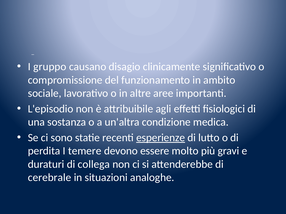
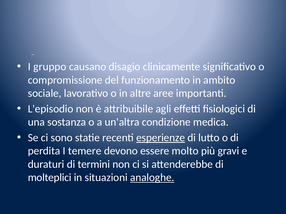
collega: collega -> termini (94, 165)
cerebrale: cerebrale -> molteplici (50, 178)
analoghe underline: none -> present (152, 178)
